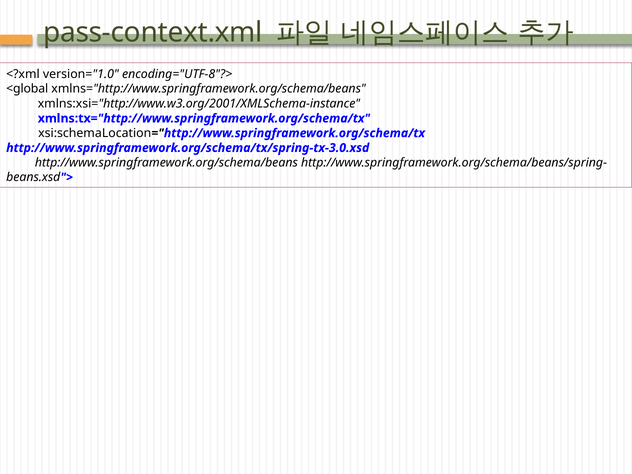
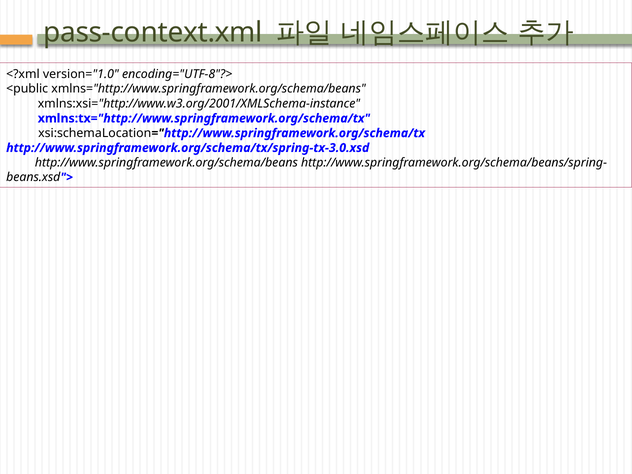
<global: <global -> <public (27, 89)
